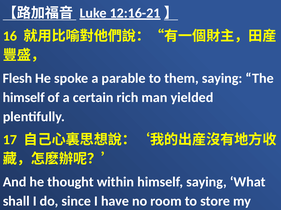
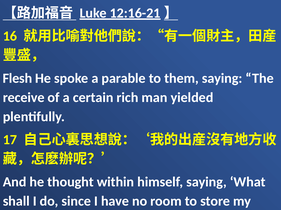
himself: himself -> receive (24, 98)
